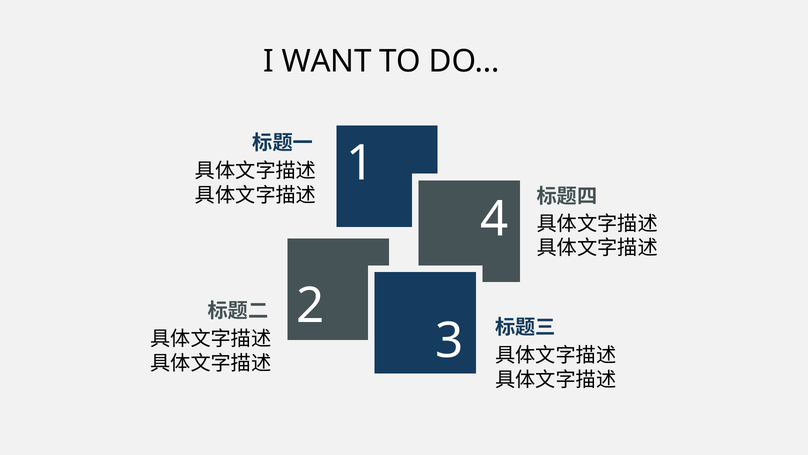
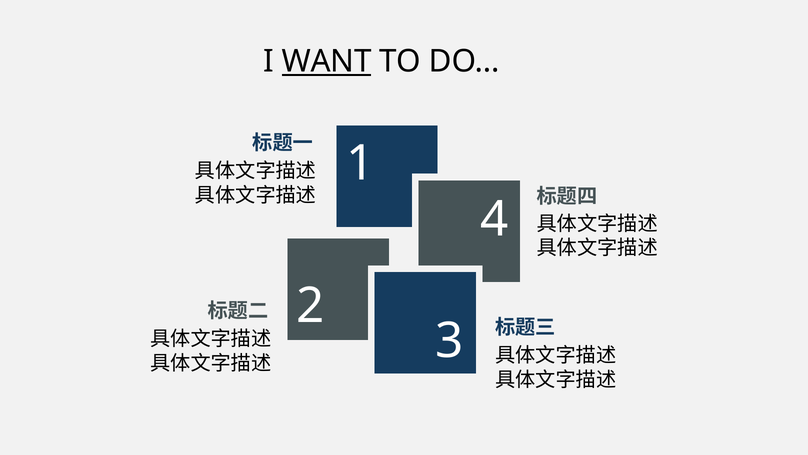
WANT underline: none -> present (327, 61)
